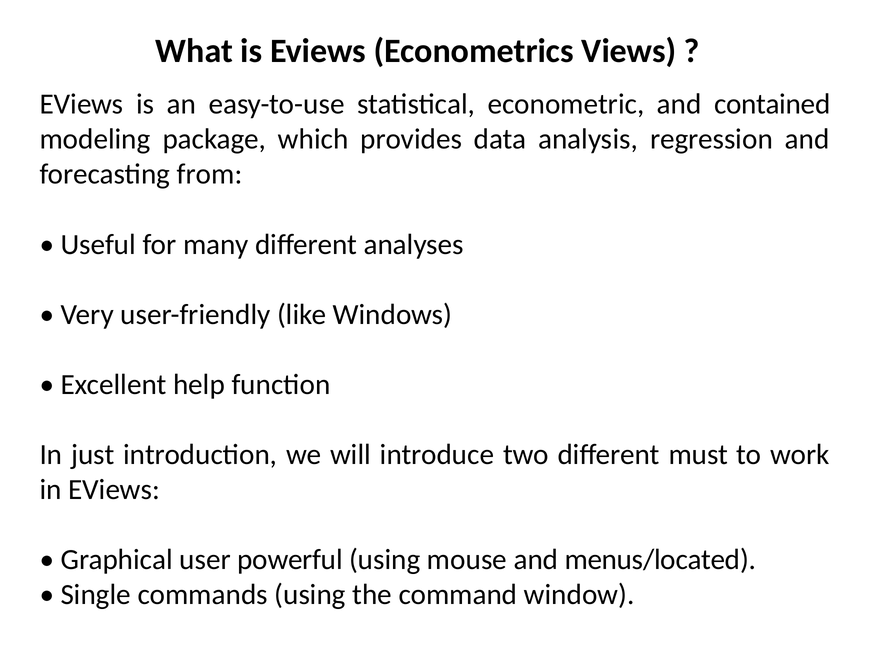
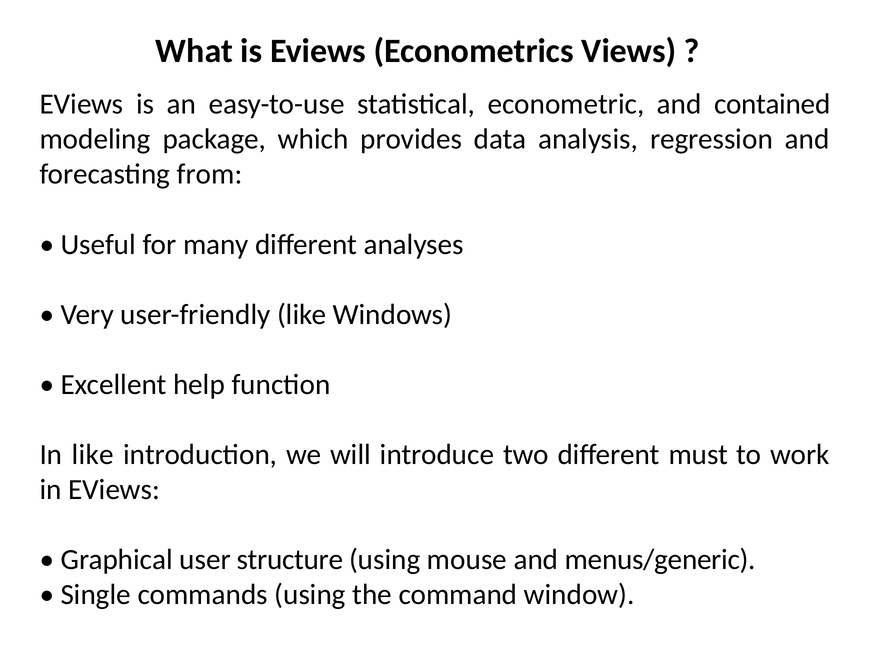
In just: just -> like (93, 455)
powerful: powerful -> structure (290, 560)
menus/located: menus/located -> menus/generic (660, 560)
